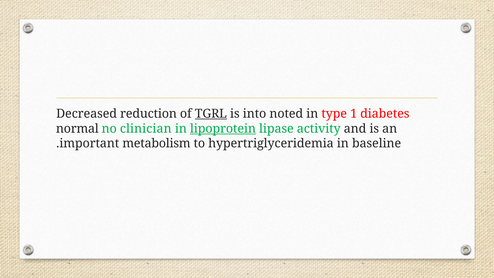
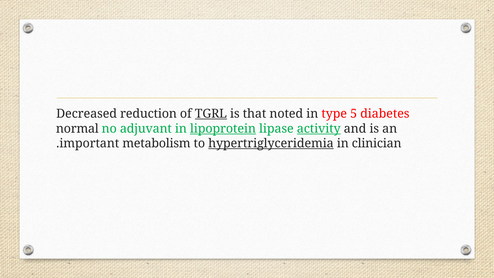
into: into -> that (255, 114)
1: 1 -> 5 (354, 114)
clinician: clinician -> adjuvant (146, 129)
activity underline: none -> present (319, 129)
hypertriglyceridemia underline: none -> present (271, 143)
baseline: baseline -> clinician (377, 143)
